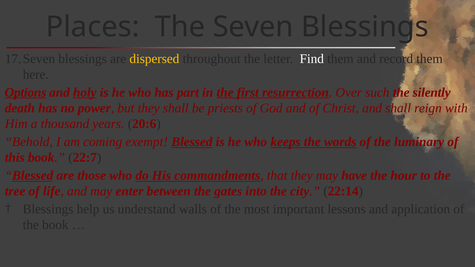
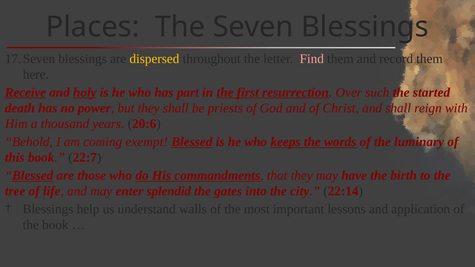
Find colour: white -> pink (312, 59)
Options: Options -> Receive (25, 92)
silently: silently -> started (432, 92)
hour: hour -> birth (404, 176)
between: between -> splendid (169, 191)
